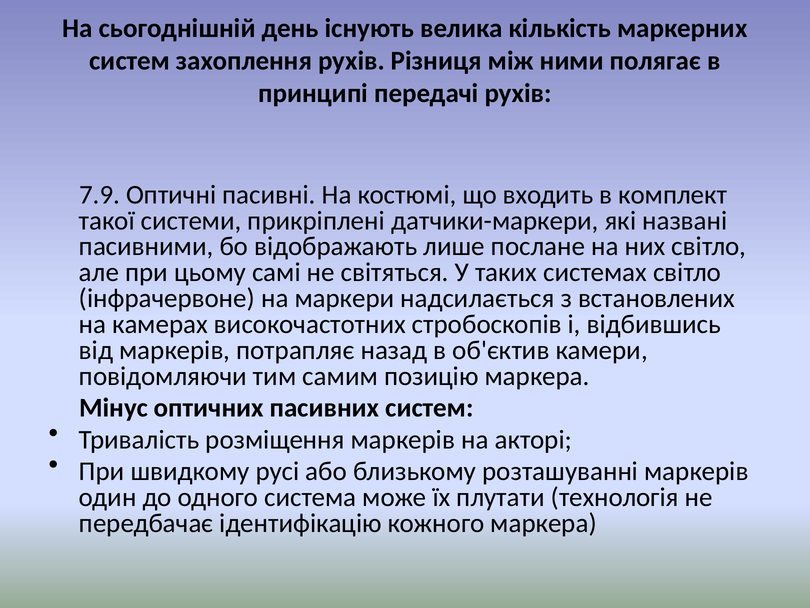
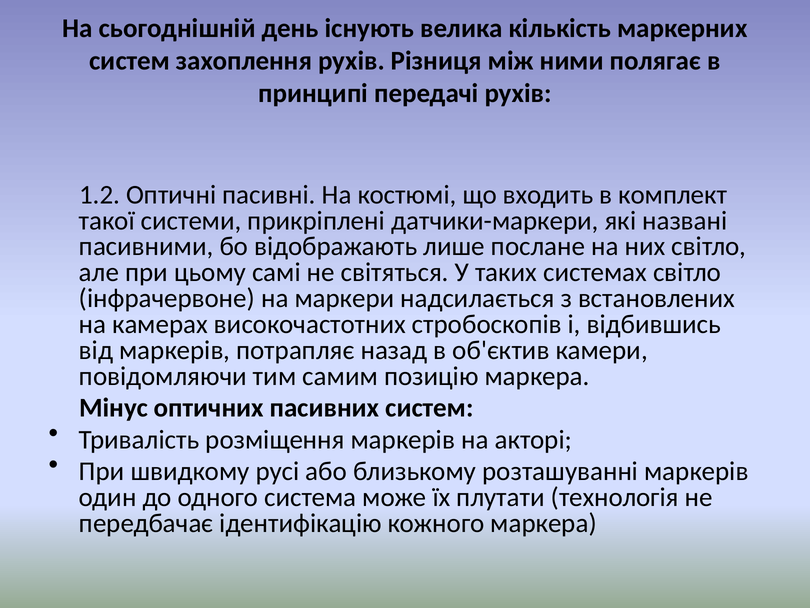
7.9: 7.9 -> 1.2 (100, 194)
